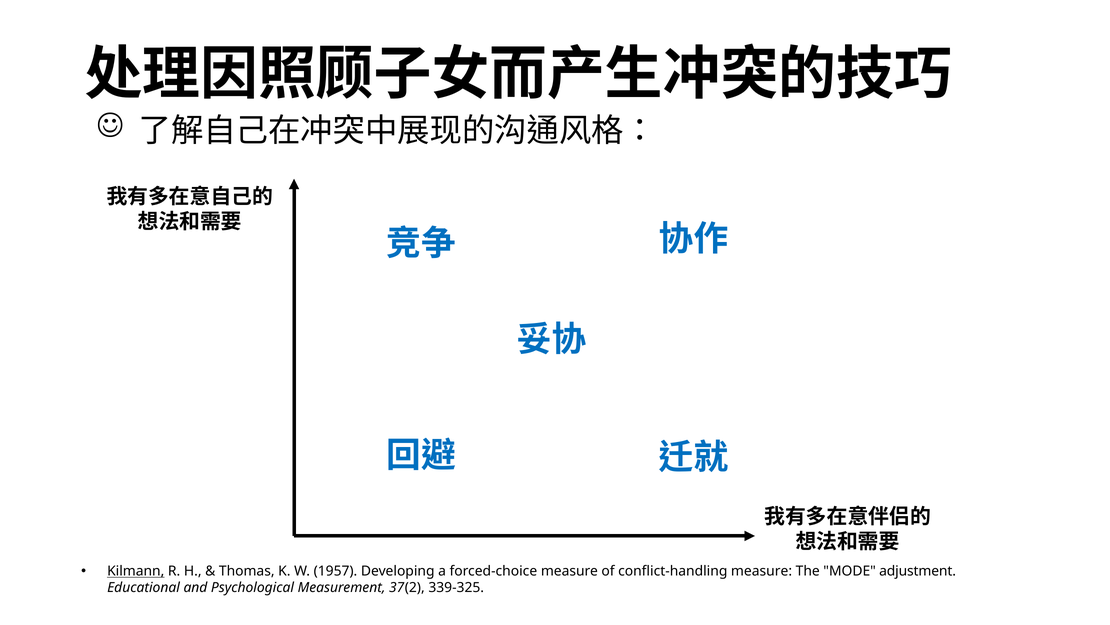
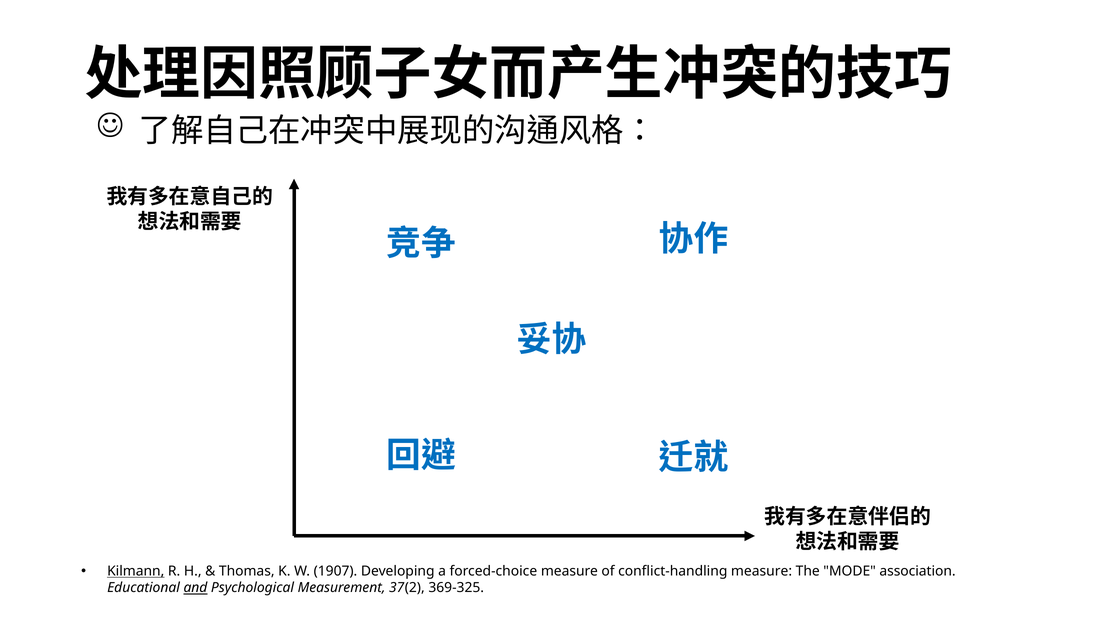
1957: 1957 -> 1907 (335, 571)
adjustment: adjustment -> association (918, 571)
and underline: none -> present (195, 587)
339-325: 339-325 -> 369-325 (456, 587)
